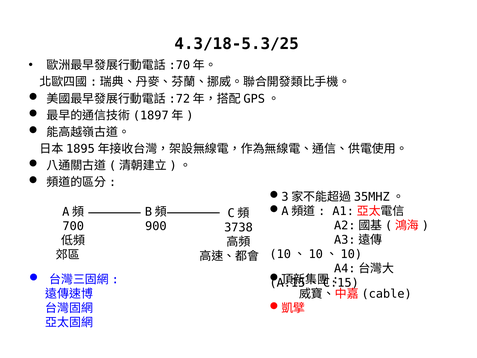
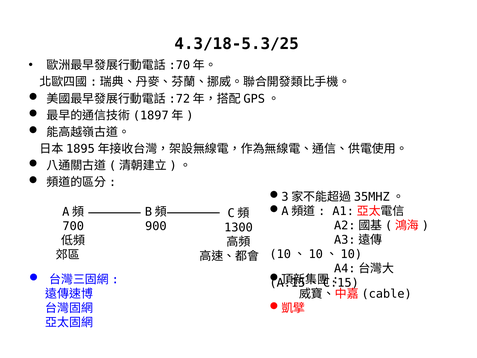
3738: 3738 -> 1300 (239, 227)
